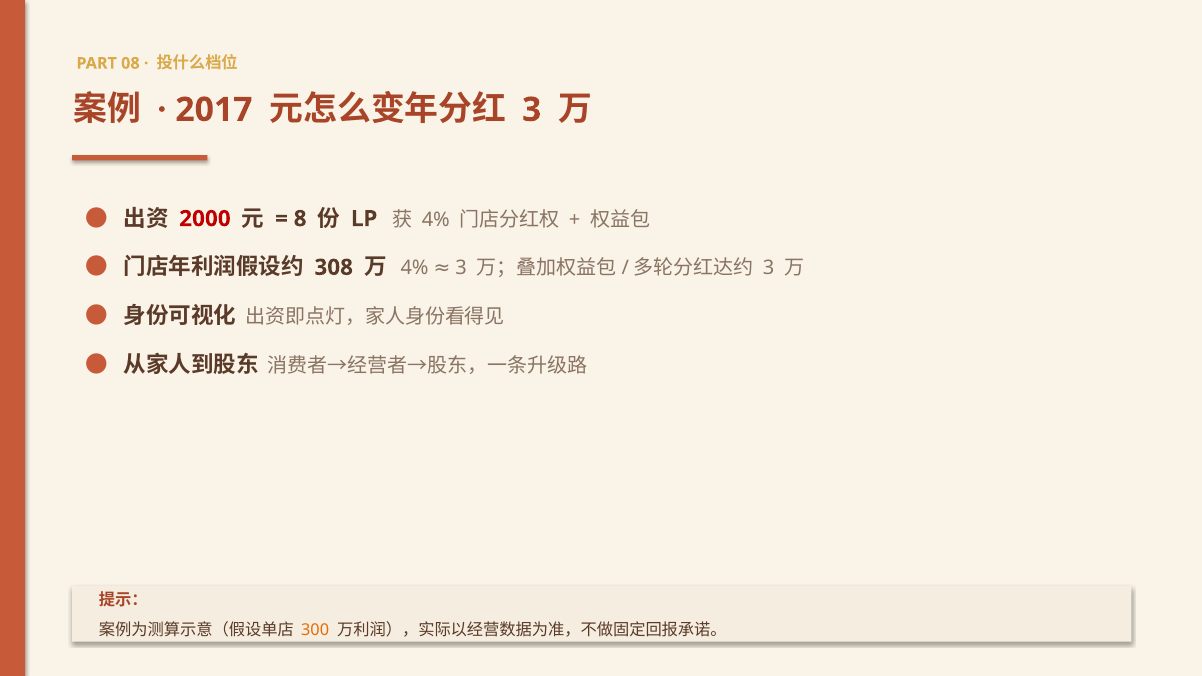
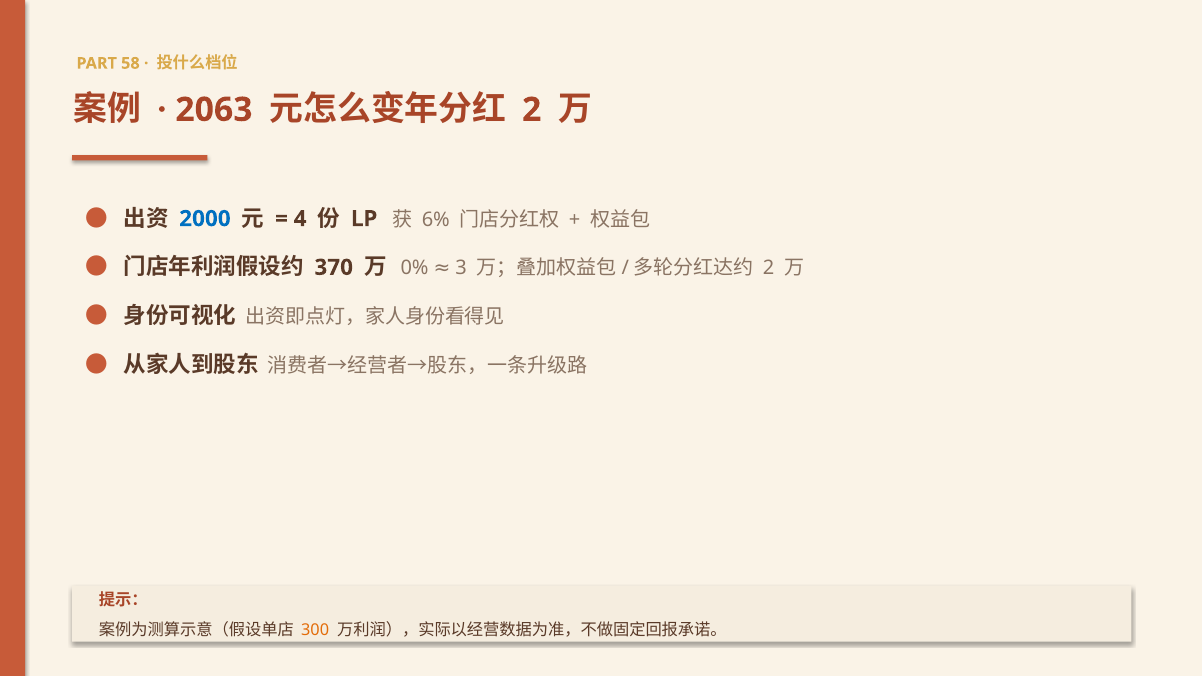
08: 08 -> 58 (130, 63)
2017: 2017 -> 2063 (214, 110)
3: 3 -> 2 (532, 110)
2000 colour: red -> blue (205, 219)
8: 8 -> 4 (300, 219)
4%: 4% -> 6% (436, 220)
308: 308 -> 370 (334, 267)
4%: 4% -> 0% (415, 268)
3: 3 -> 2 (769, 268)
